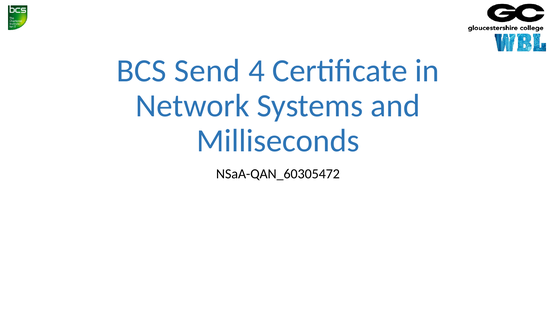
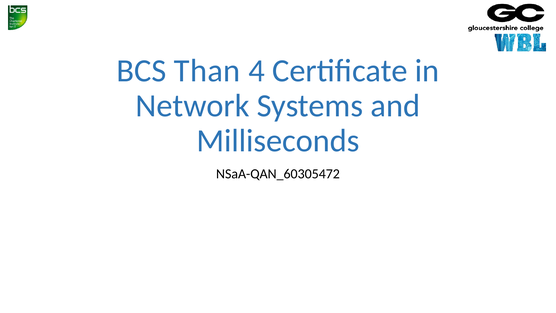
Send: Send -> Than (207, 71)
